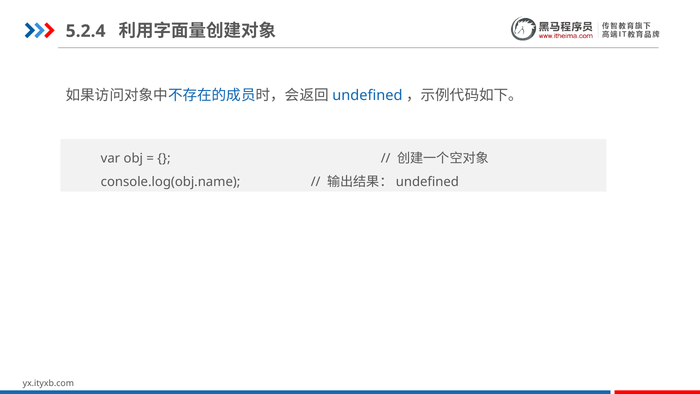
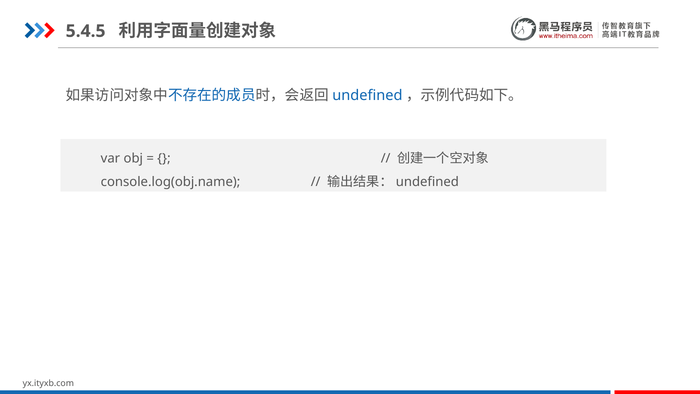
5.2.4: 5.2.4 -> 5.4.5 (86, 31)
